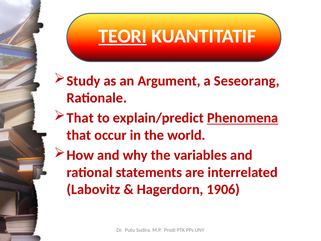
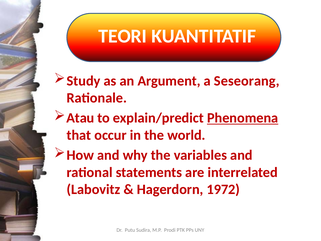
TEORI underline: present -> none (123, 36)
That: That -> Atau (80, 118)
1906: 1906 -> 1972 (223, 189)
